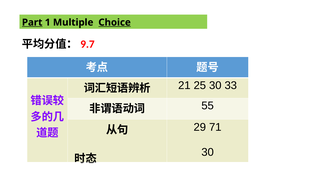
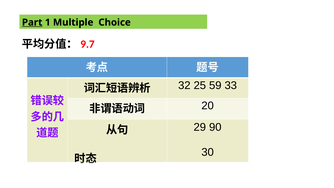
Choice underline: present -> none (115, 22)
21: 21 -> 32 (184, 85)
25 30: 30 -> 59 (215, 85)
55: 55 -> 20 (208, 106)
71: 71 -> 90 (215, 127)
